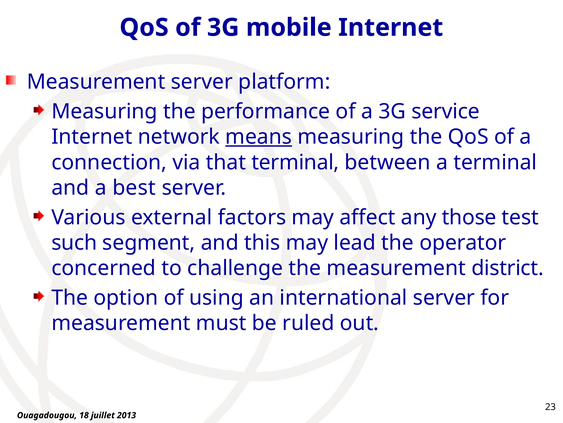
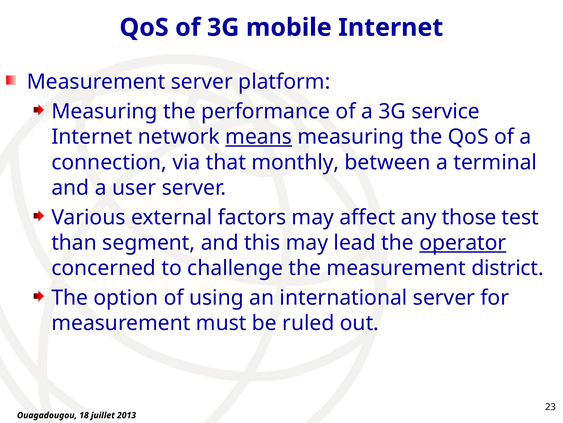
that terminal: terminal -> monthly (295, 162)
best: best -> user (134, 187)
such: such -> than (74, 242)
operator underline: none -> present (463, 242)
